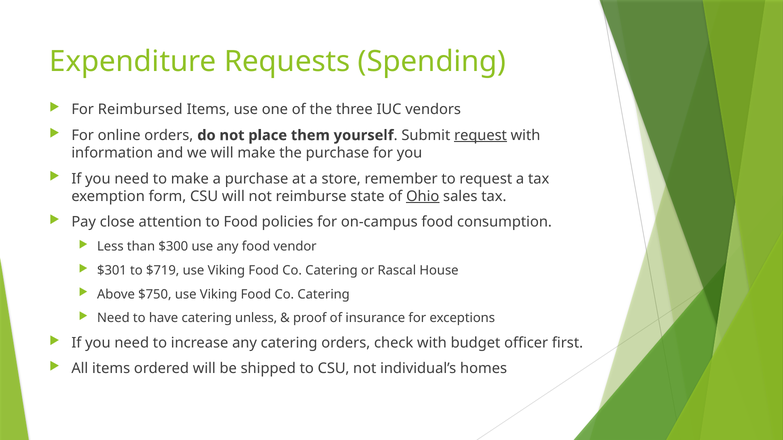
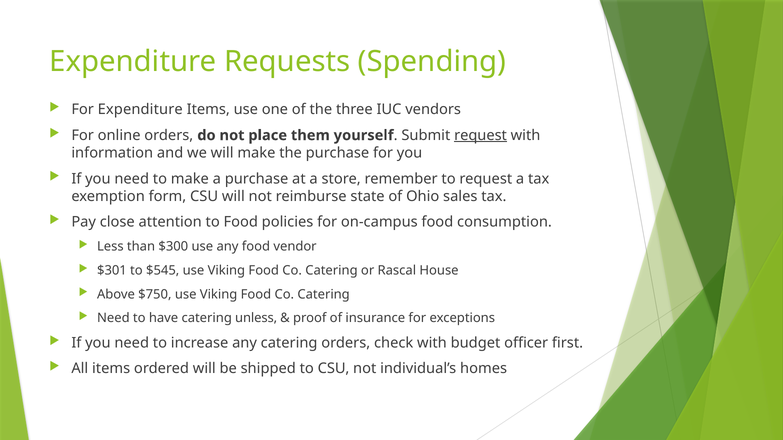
For Reimbursed: Reimbursed -> Expenditure (140, 110)
Ohio underline: present -> none (423, 196)
$719: $719 -> $545 (163, 271)
